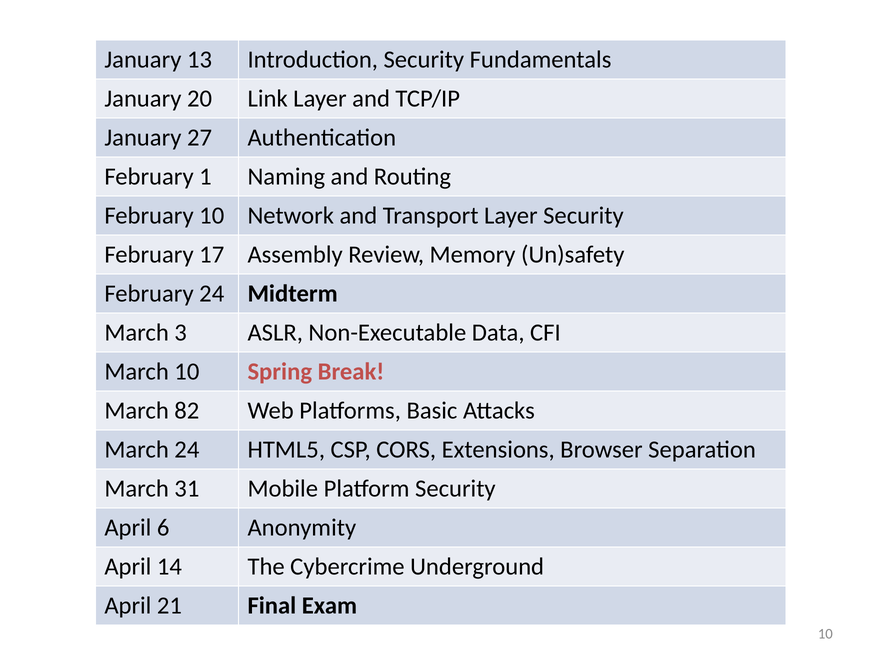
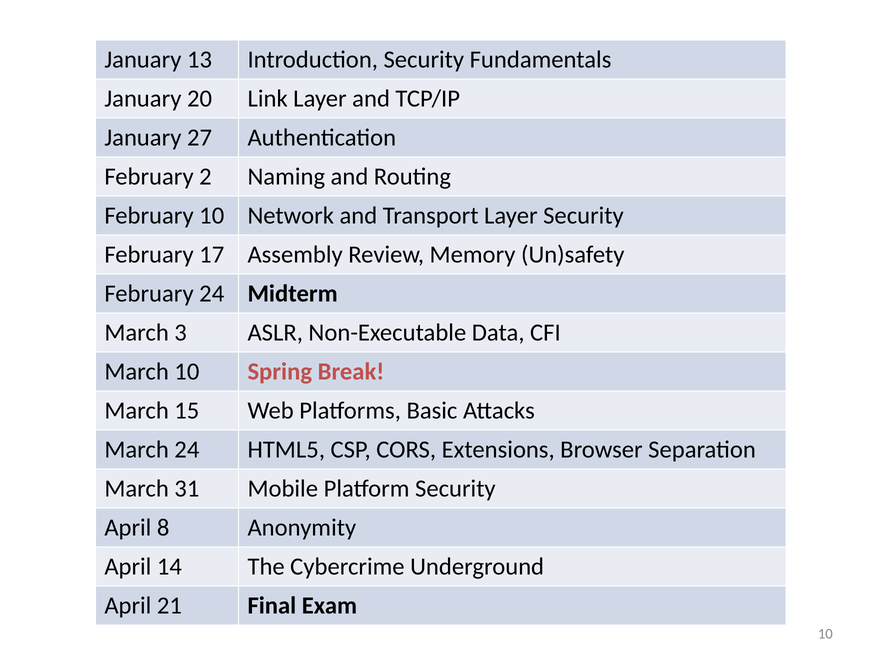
1: 1 -> 2 (205, 177)
82: 82 -> 15 (187, 411)
6: 6 -> 8 (163, 528)
